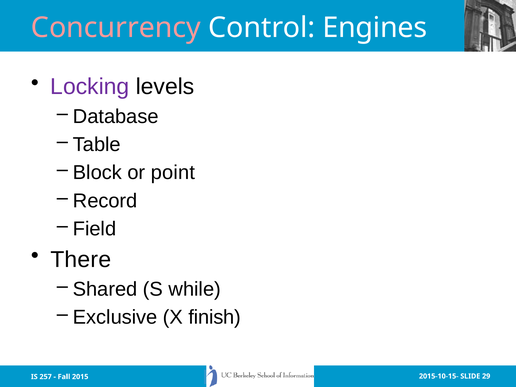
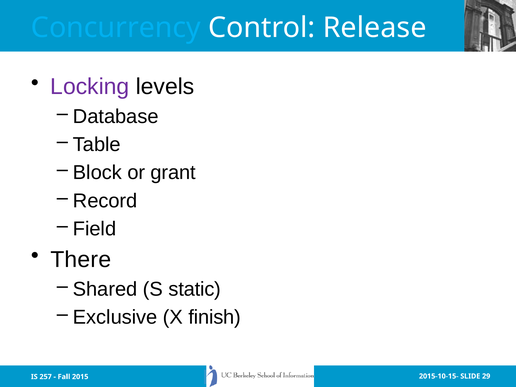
Concurrency colour: pink -> light blue (116, 28)
Engines: Engines -> Release (375, 28)
point: point -> grant (173, 173)
while: while -> static (195, 289)
